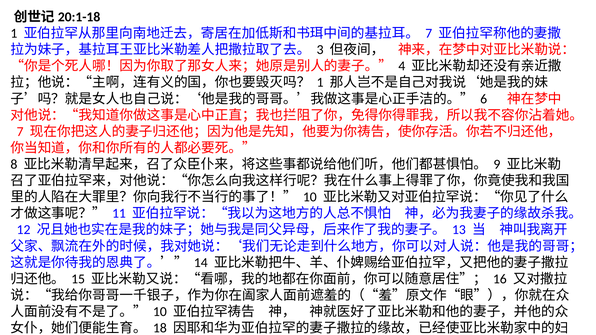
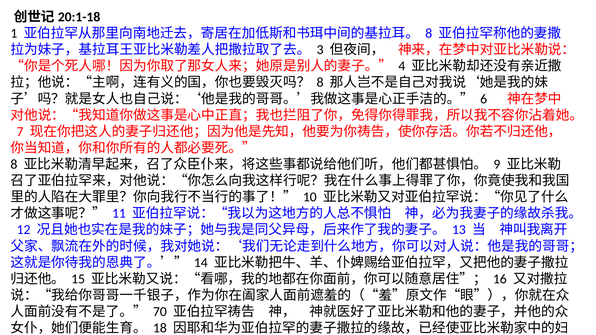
7: 7 -> 8 (429, 33)
1: 1 -> 8 (320, 83)
10: 10 -> 70 (160, 312)
